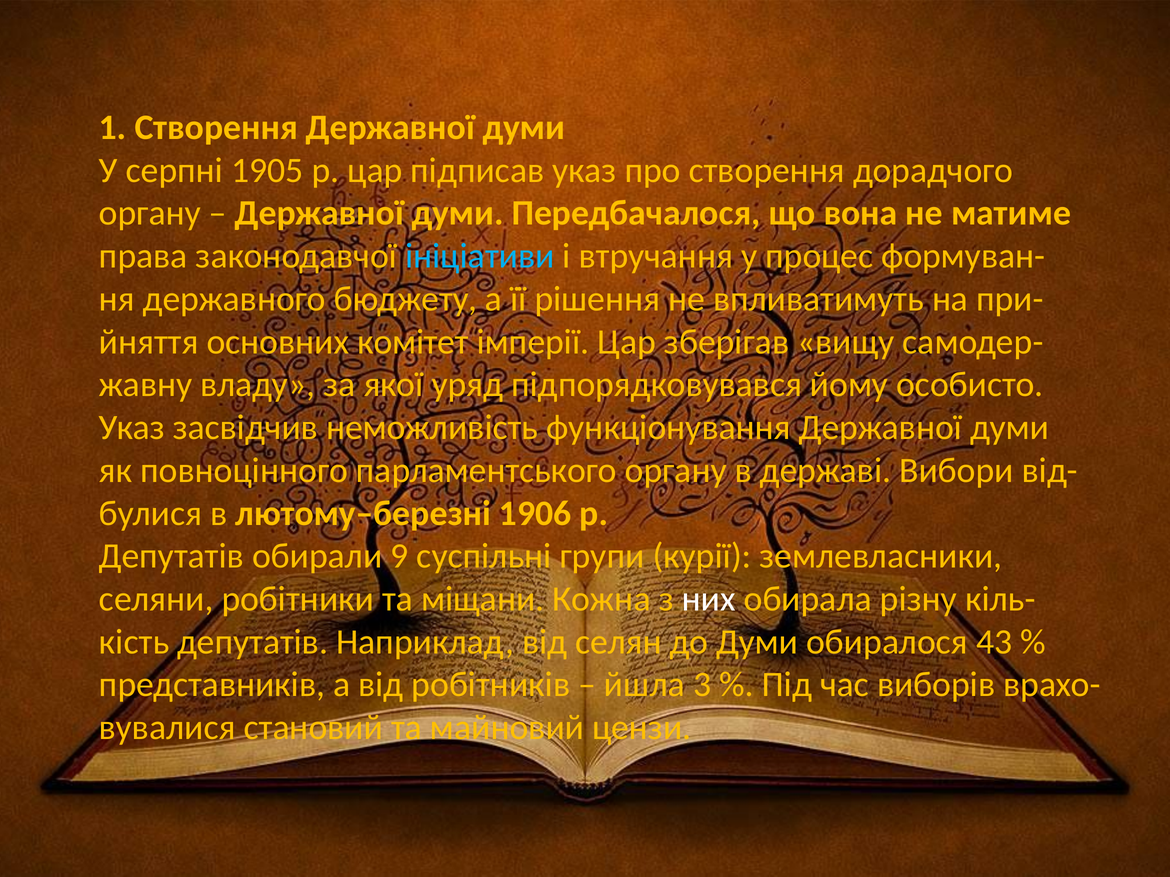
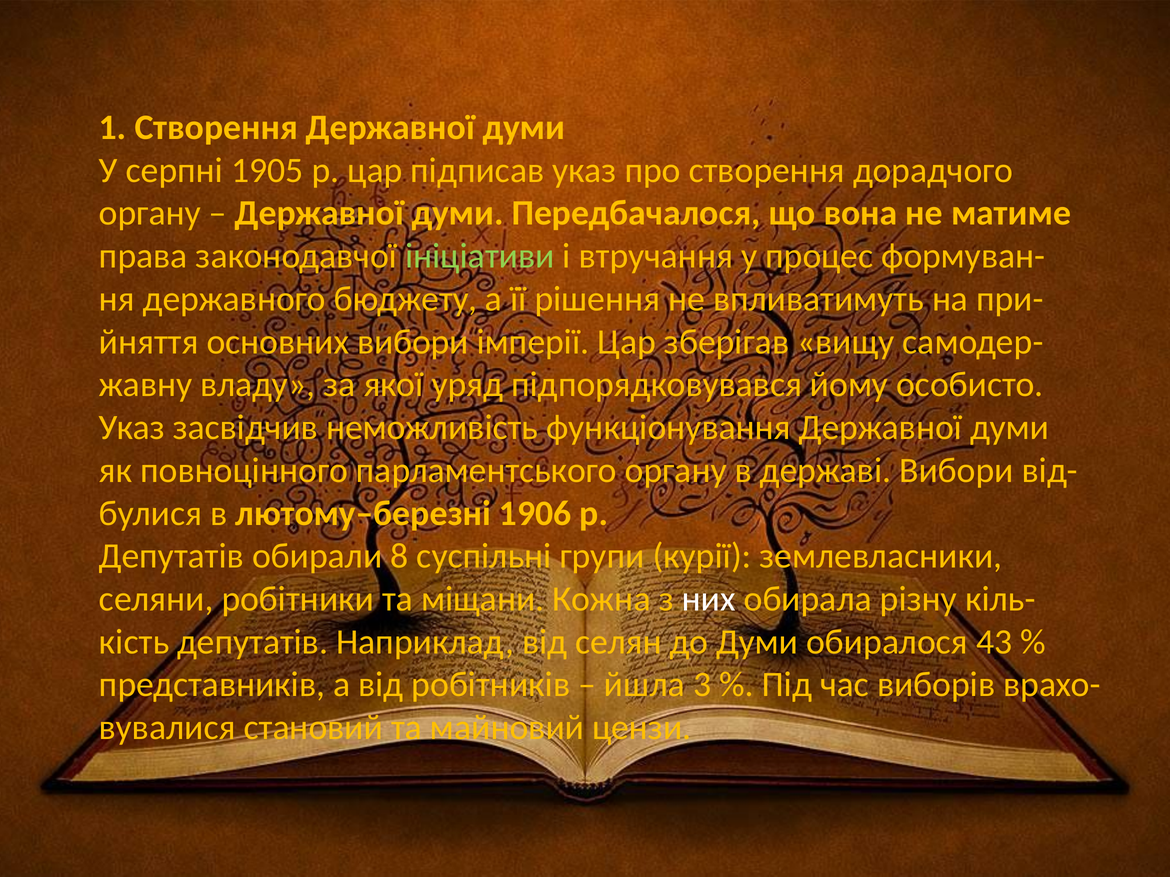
ініціативи colour: light blue -> light green (480, 256)
основних комітет: комітет -> вибори (413, 342)
9: 9 -> 8 (399, 556)
